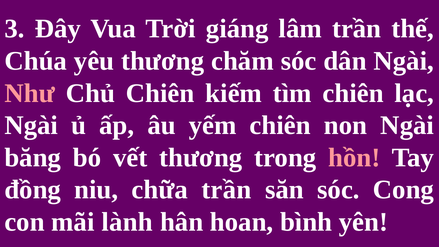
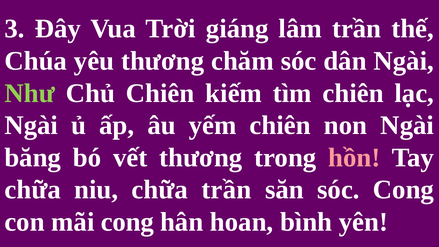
Như colour: pink -> light green (30, 93)
đồng: đồng -> chữa (33, 190)
mãi lành: lành -> cong (127, 222)
